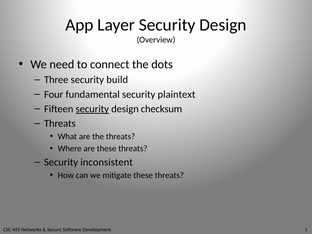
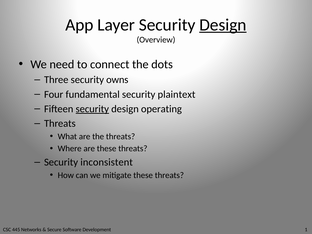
Design underline: none -> present (223, 25)
build: build -> owns (117, 80)
checksum: checksum -> operating (161, 109)
